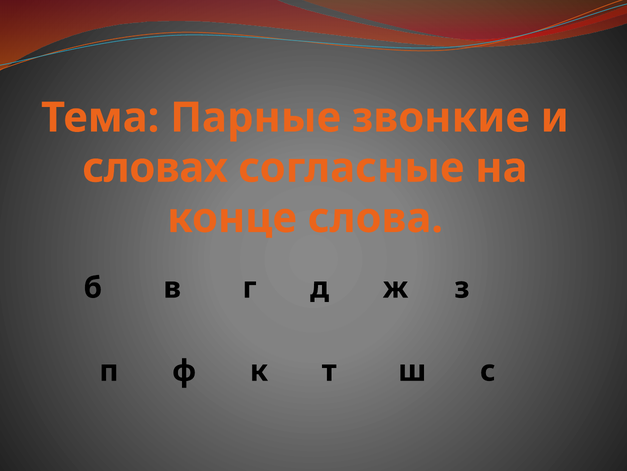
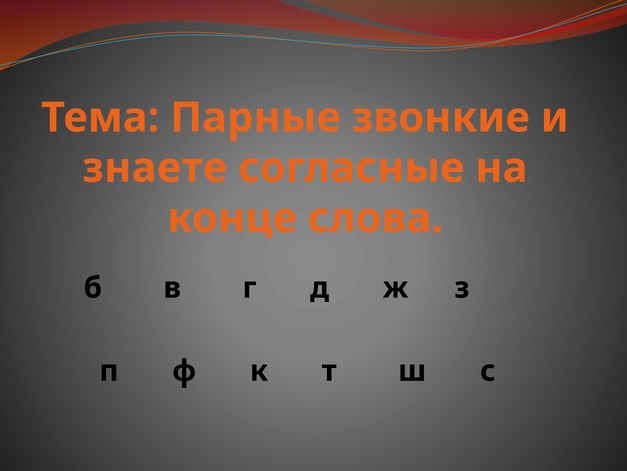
словах: словах -> знаете (155, 168)
